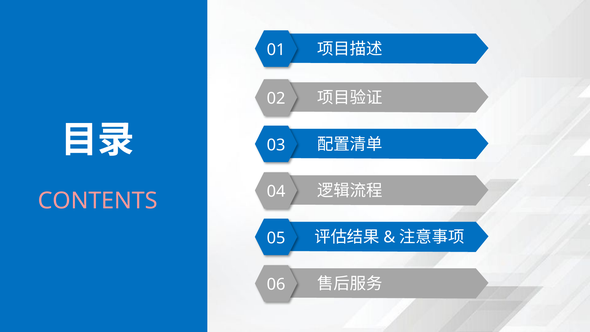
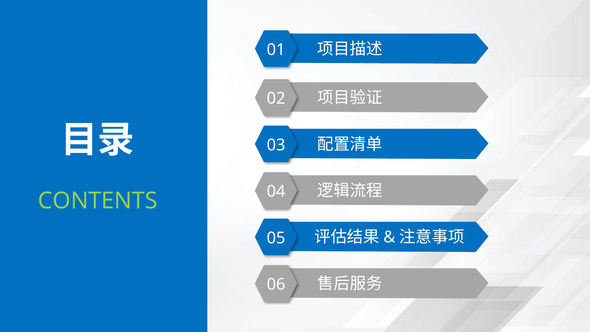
CONTENTS colour: pink -> light green (98, 201)
